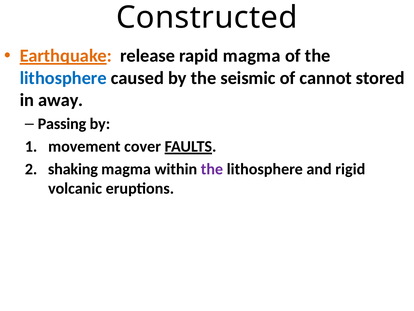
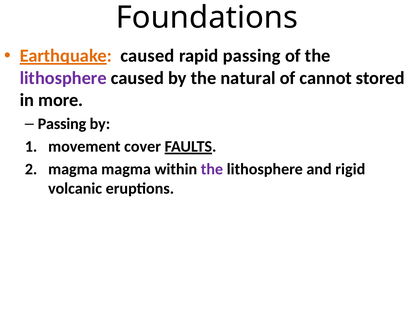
Constructed: Constructed -> Foundations (207, 18)
Earthquake release: release -> caused (147, 56)
rapid magma: magma -> passing (252, 56)
lithosphere colour: blue -> purple (63, 78)
seismic: seismic -> natural (248, 78)
away: away -> more (61, 100)
shaking: shaking -> magma (73, 169)
